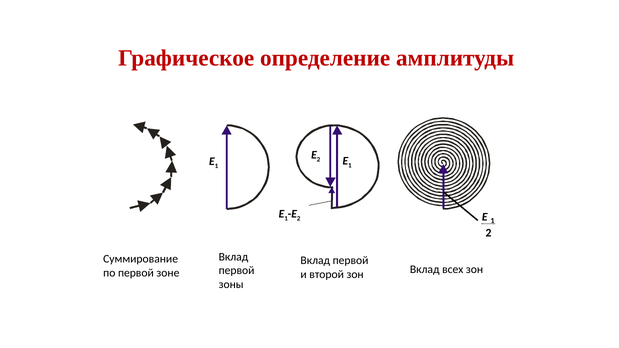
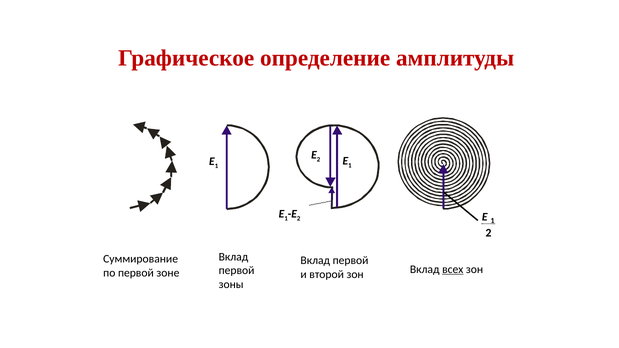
всех underline: none -> present (453, 270)
